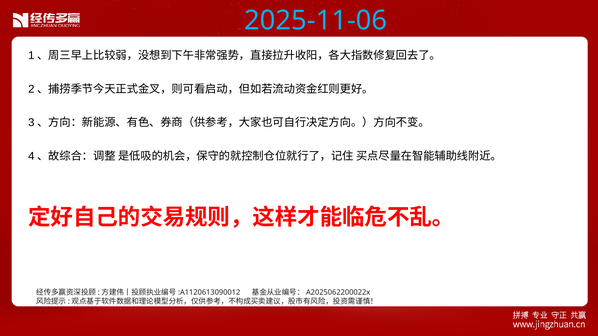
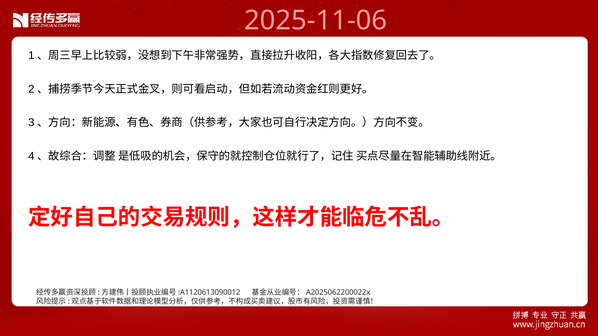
2025-11-06 colour: light blue -> pink (316, 21)
